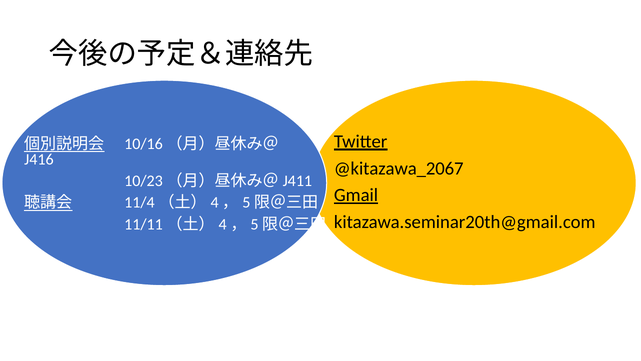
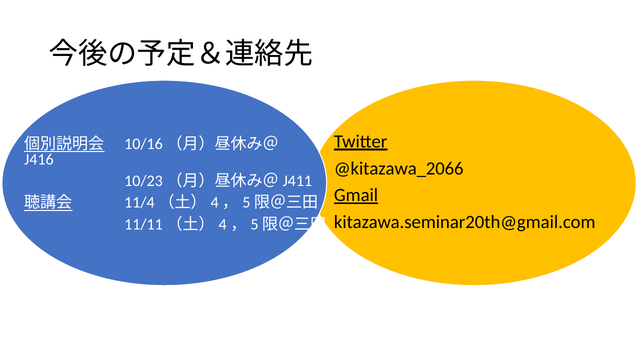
@kitazawa_2067: @kitazawa_2067 -> @kitazawa_2066 (399, 168)
